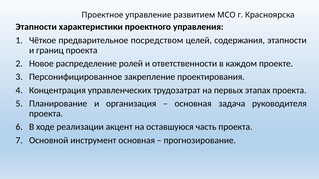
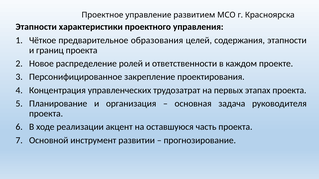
посредством: посредством -> образования (157, 40)
инструмент основная: основная -> развитии (137, 141)
